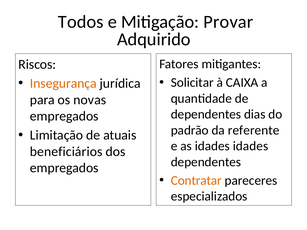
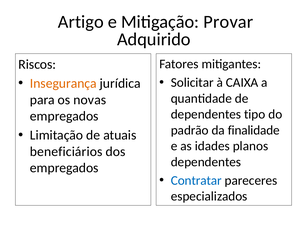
Todos: Todos -> Artigo (81, 22)
dias: dias -> tipo (255, 114)
referente: referente -> finalidade (254, 130)
idades idades: idades -> planos (251, 146)
Contratar colour: orange -> blue (196, 181)
